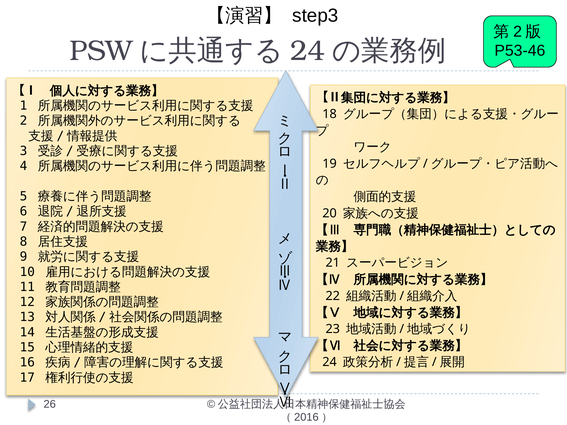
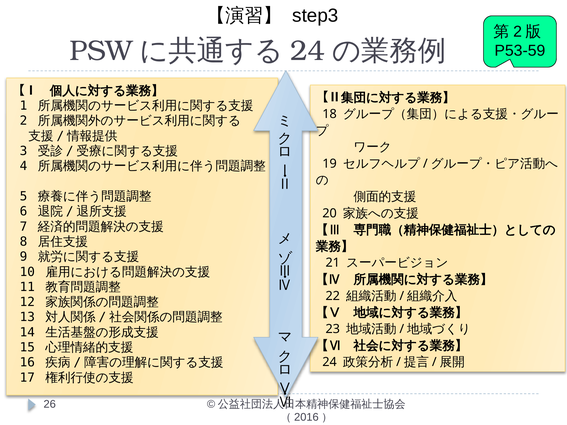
P53-46: P53-46 -> P53-59 (520, 51)
